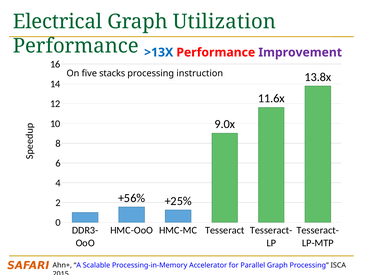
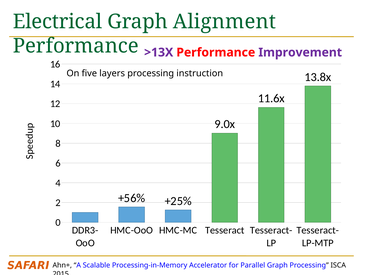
Utilization: Utilization -> Alignment (225, 22)
>13X colour: blue -> purple (159, 52)
stacks: stacks -> layers (112, 73)
